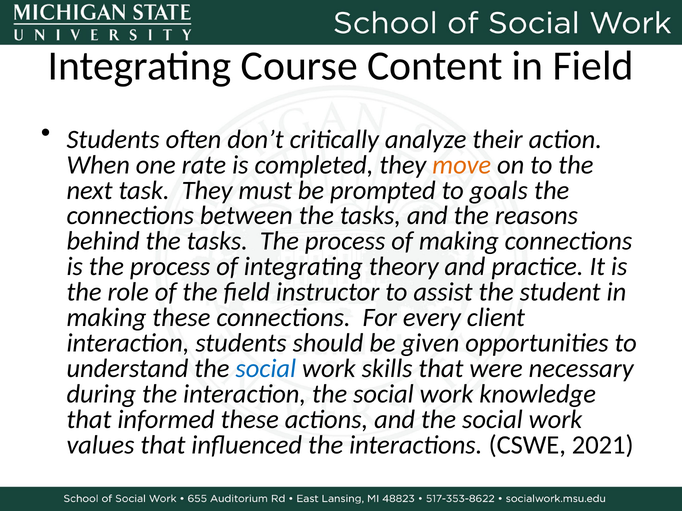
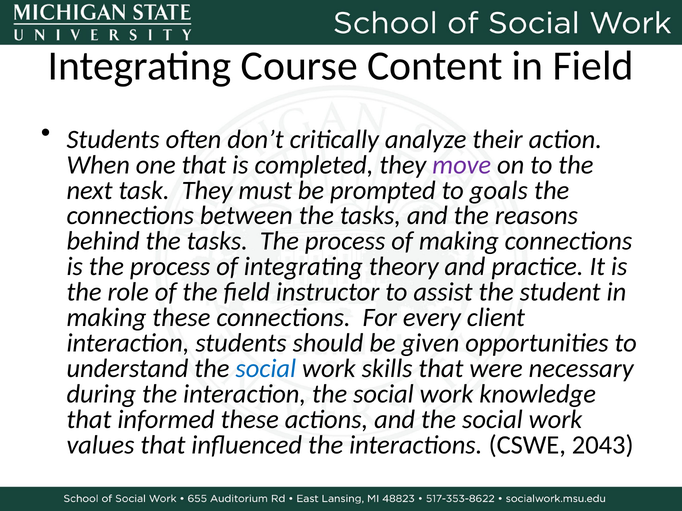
one rate: rate -> that (204, 165)
move colour: orange -> purple (462, 165)
2021: 2021 -> 2043 (603, 445)
